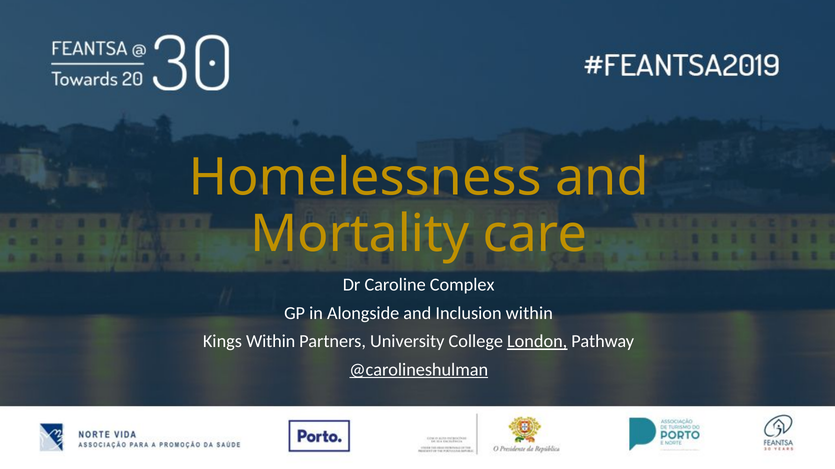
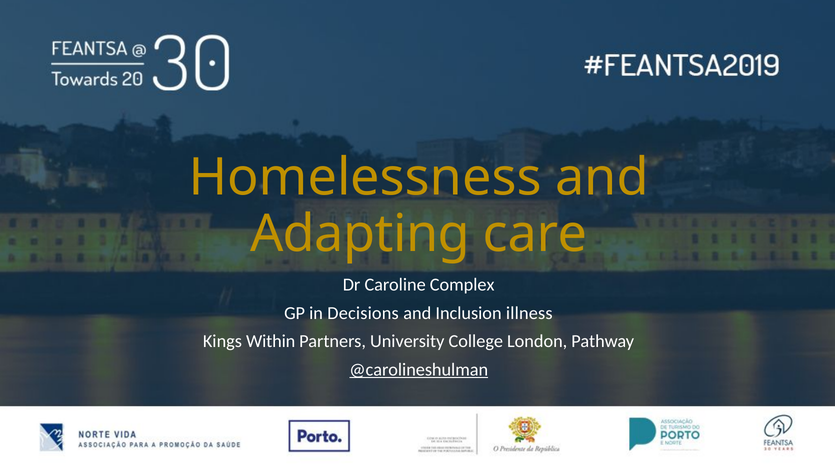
Mortality: Mortality -> Adapting (360, 234)
Alongside: Alongside -> Decisions (363, 313)
Inclusion within: within -> illness (529, 313)
London underline: present -> none (537, 342)
